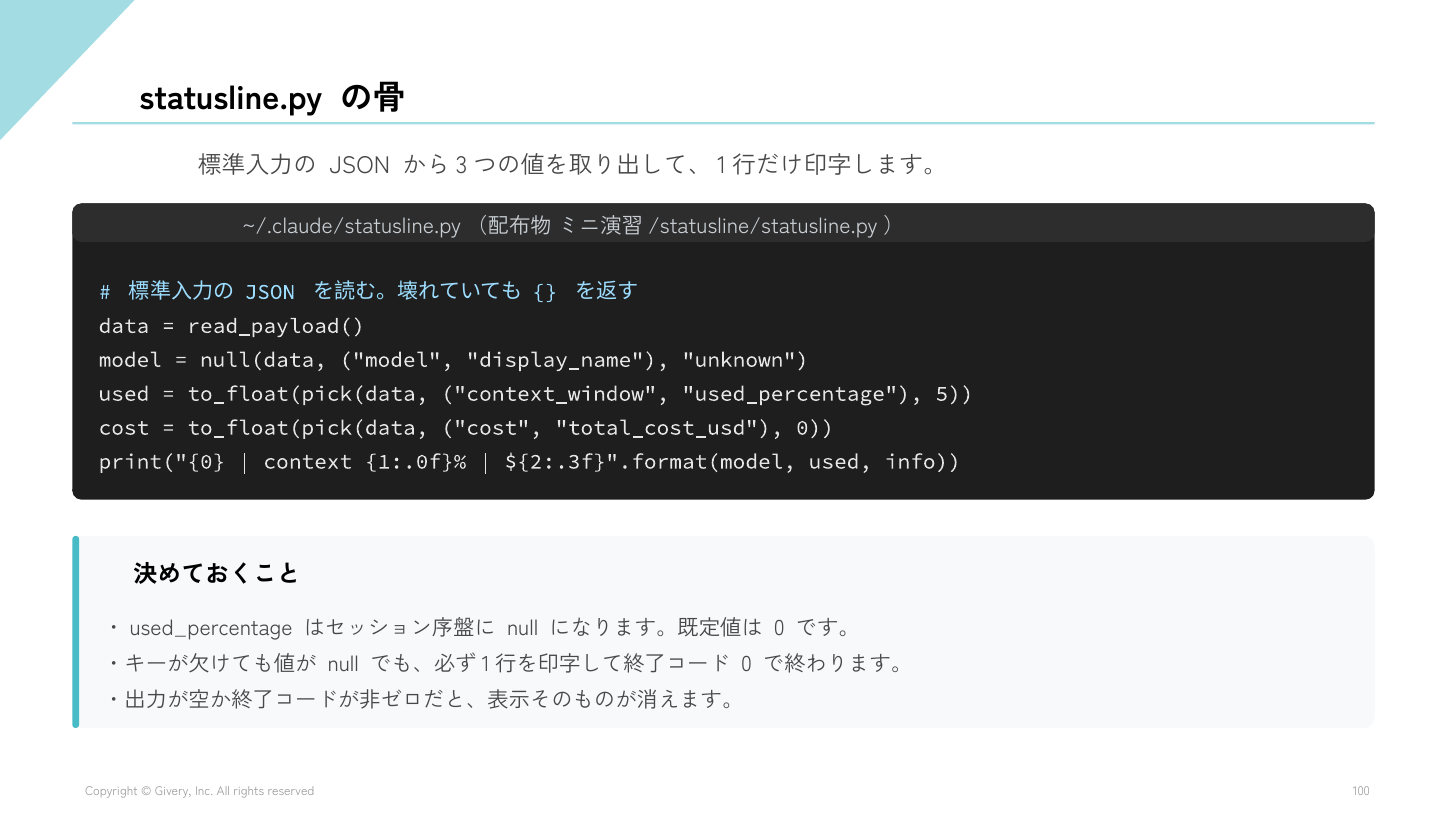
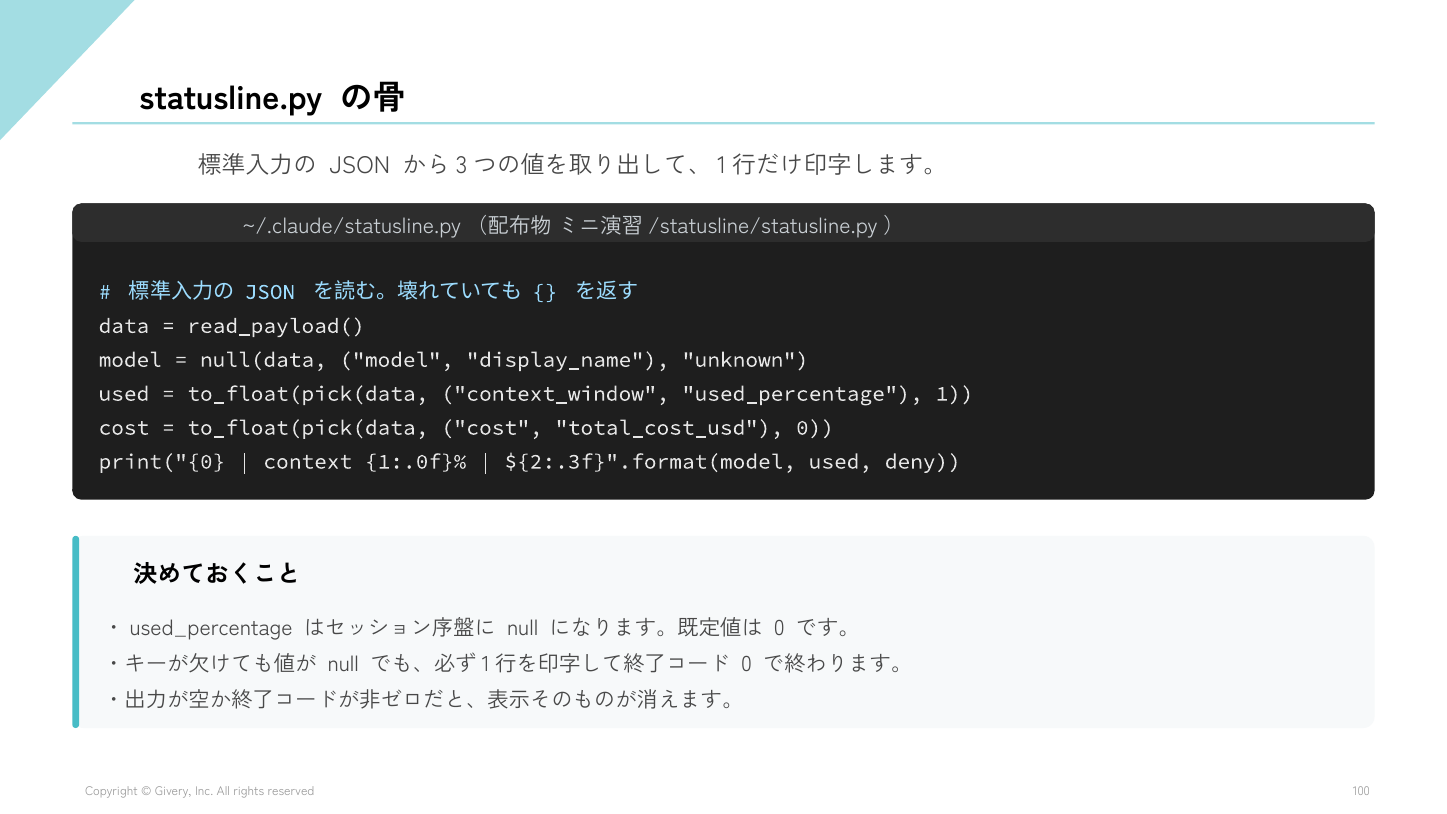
5: 5 -> 1 (955, 394)
info: info -> deny (923, 462)
